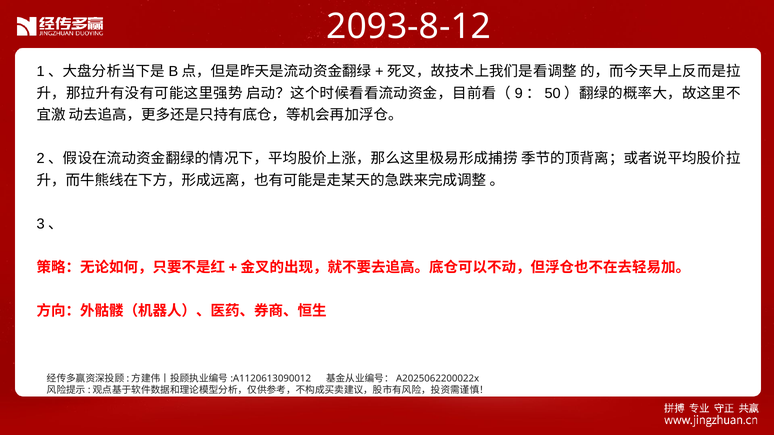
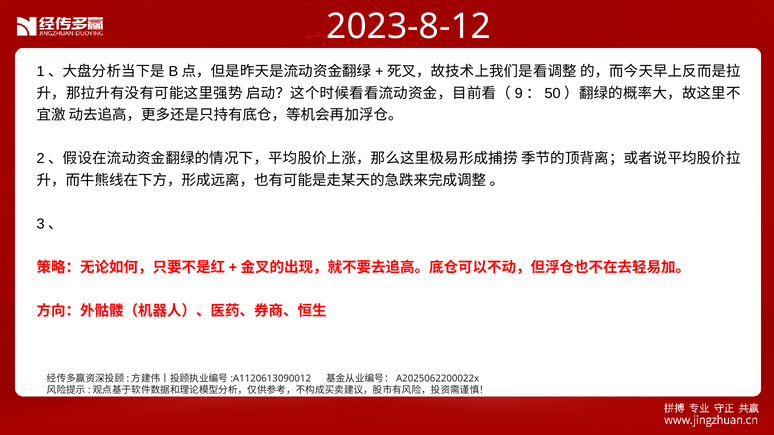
2093-8-12: 2093-8-12 -> 2023-8-12 (409, 27)
